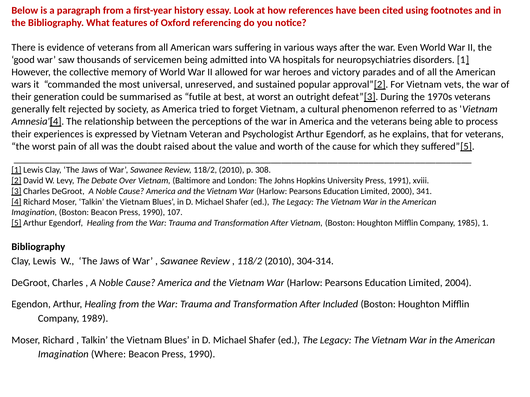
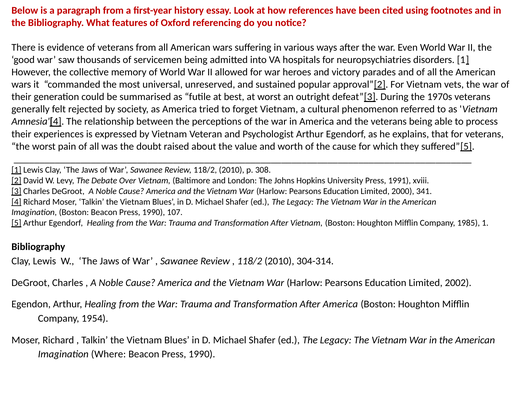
2004: 2004 -> 2002 (458, 283)
After Included: Included -> America (340, 305)
1989: 1989 -> 1954 (95, 319)
